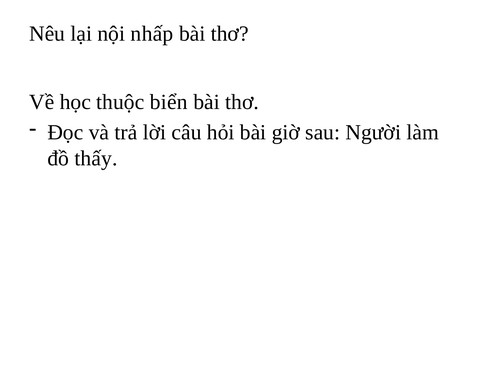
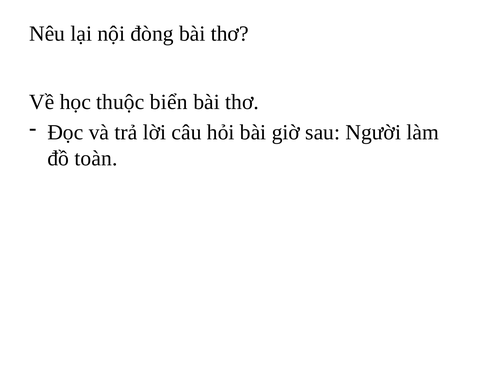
nhấp: nhấp -> đòng (152, 34)
thấy: thấy -> toàn (96, 158)
